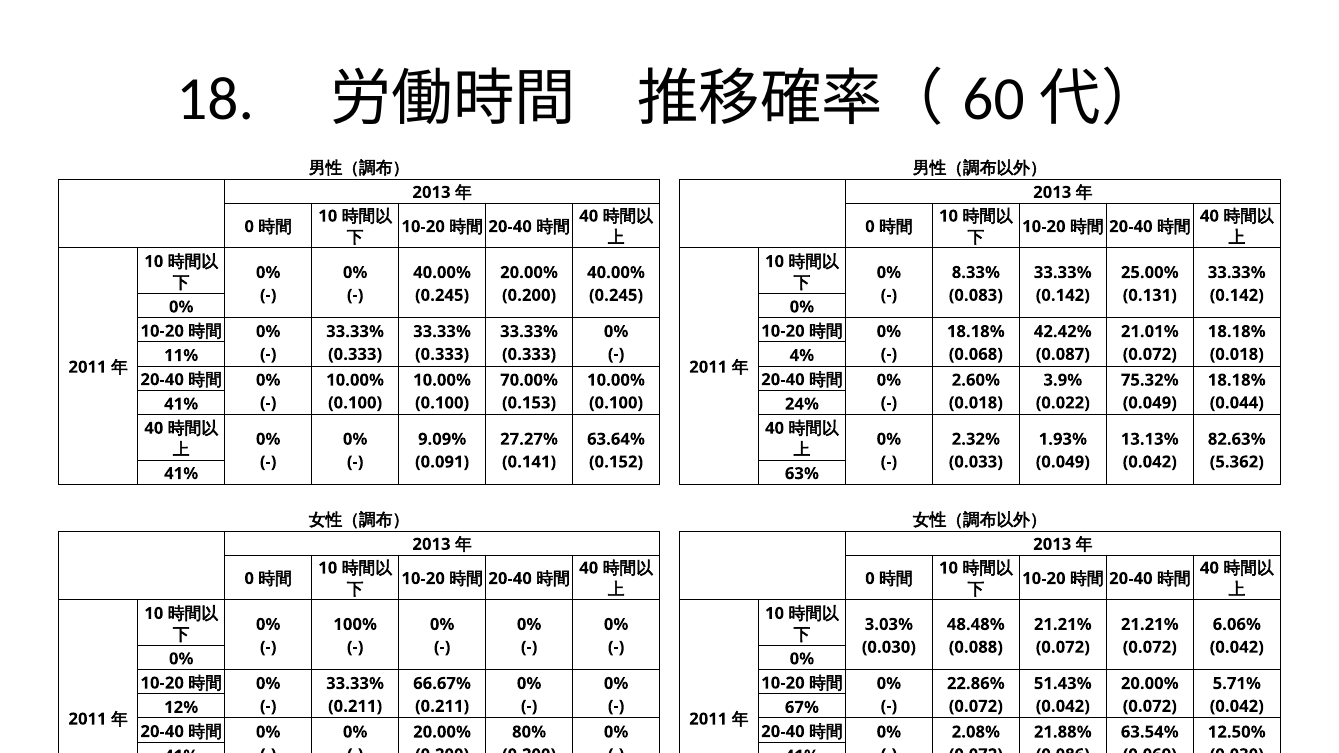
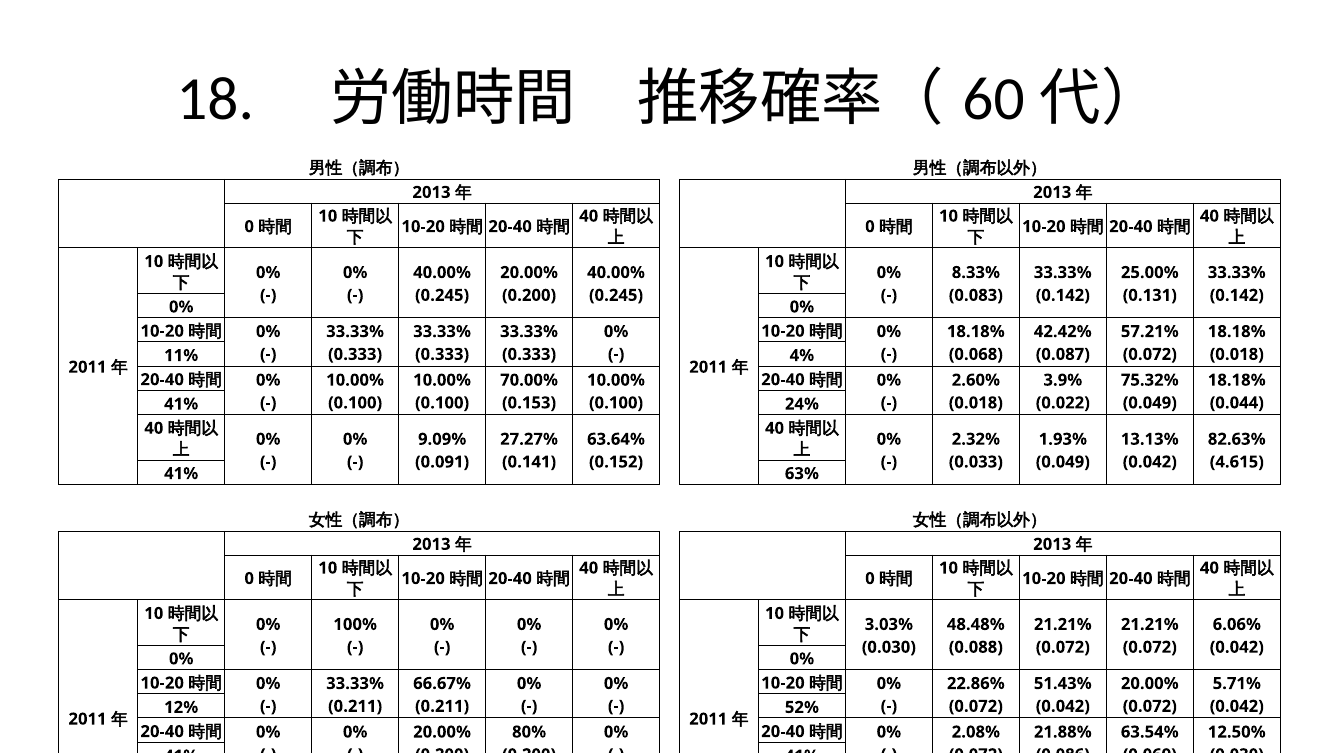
21.01%: 21.01% -> 57.21% (1150, 332)
5.362: 5.362 -> 4.615 (1237, 462)
67%: 67% -> 52% (802, 708)
